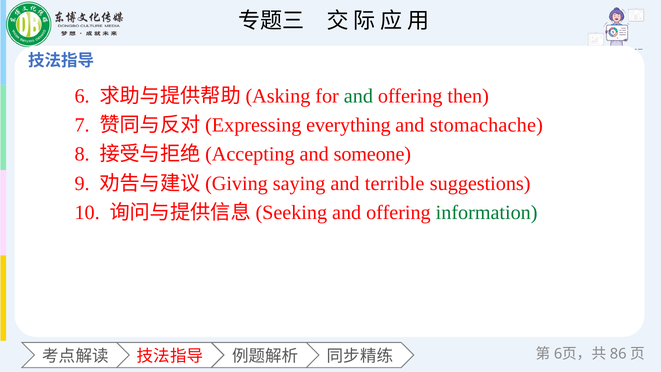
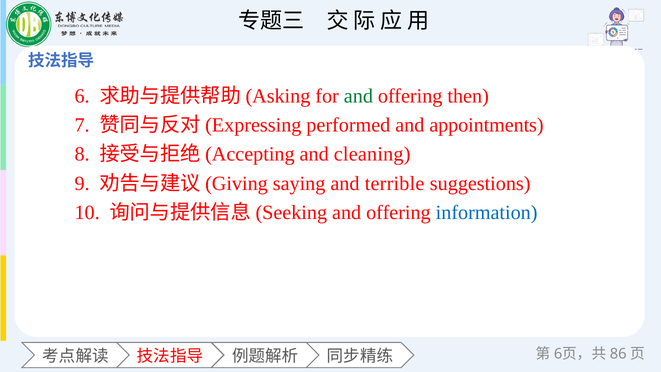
everything: everything -> performed (348, 125)
stomachache: stomachache -> appointments (486, 125)
someone: someone -> cleaning (372, 154)
information colour: green -> blue (487, 212)
